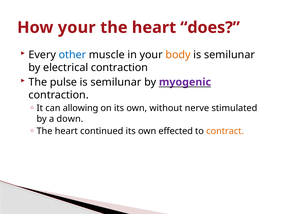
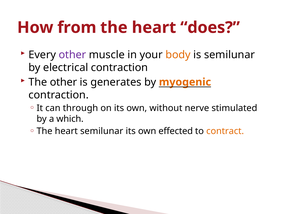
How your: your -> from (77, 28)
other colour: blue -> purple (72, 55)
The pulse: pulse -> other (64, 82)
semilunar: semilunar -> generates (116, 82)
myogenic colour: purple -> orange (185, 82)
allowing: allowing -> through (80, 108)
down: down -> which (70, 119)
heart continued: continued -> semilunar (102, 131)
